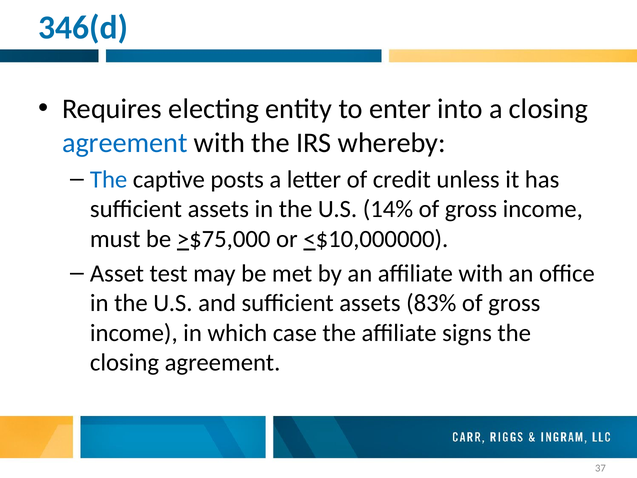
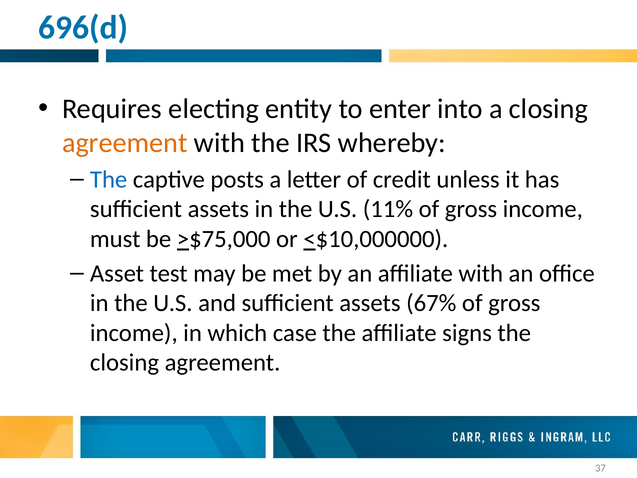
346(d: 346(d -> 696(d (83, 28)
agreement colour: blue -> orange (125, 143)
14%: 14% -> 11% (388, 209)
83%: 83% -> 67% (431, 303)
